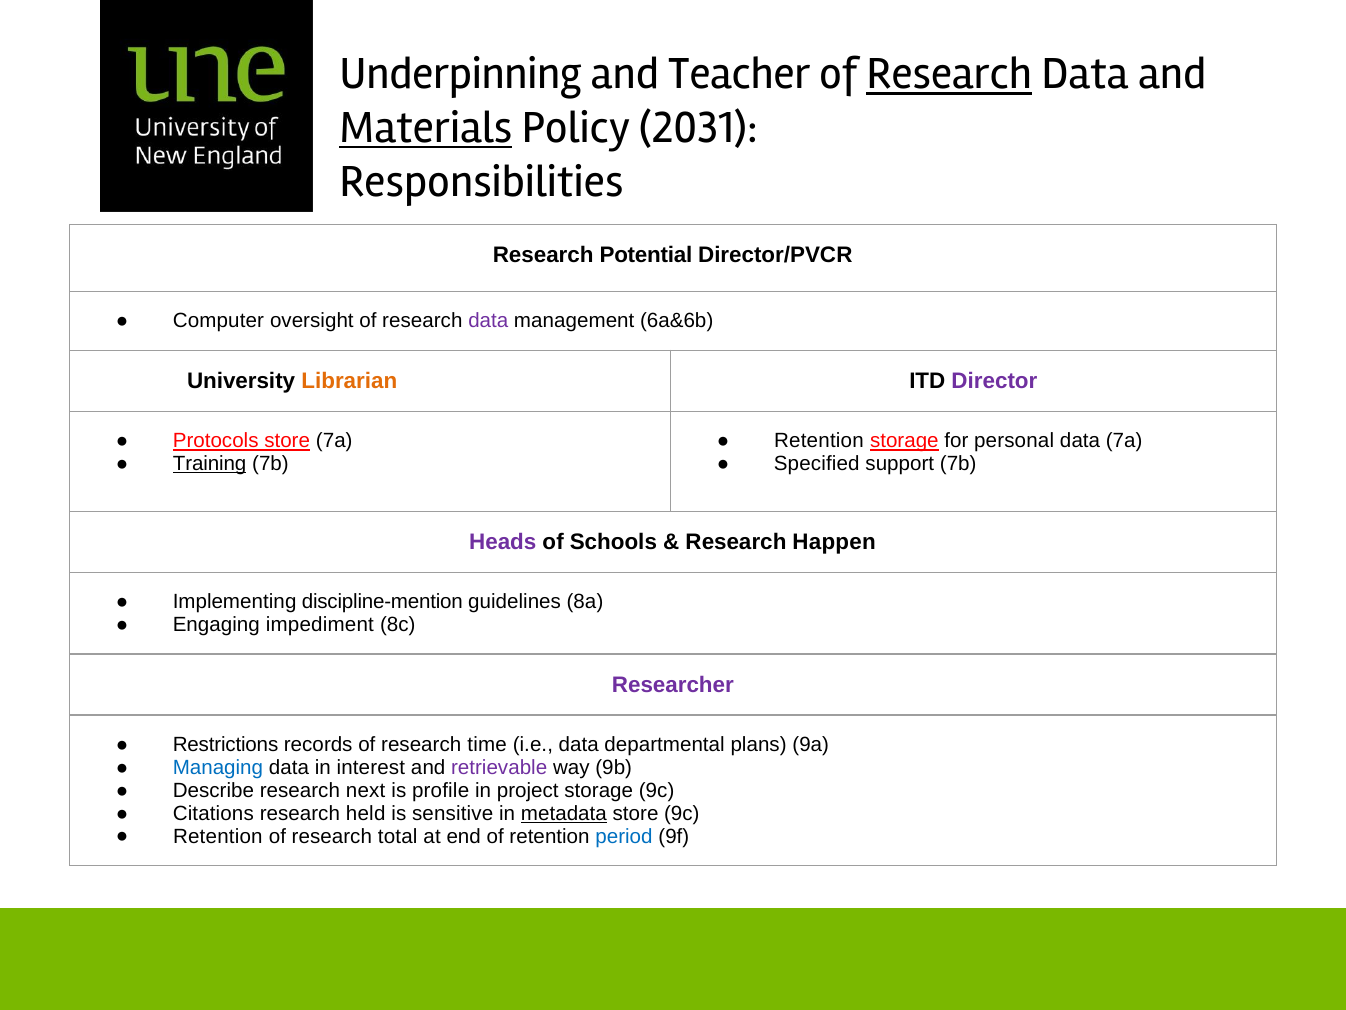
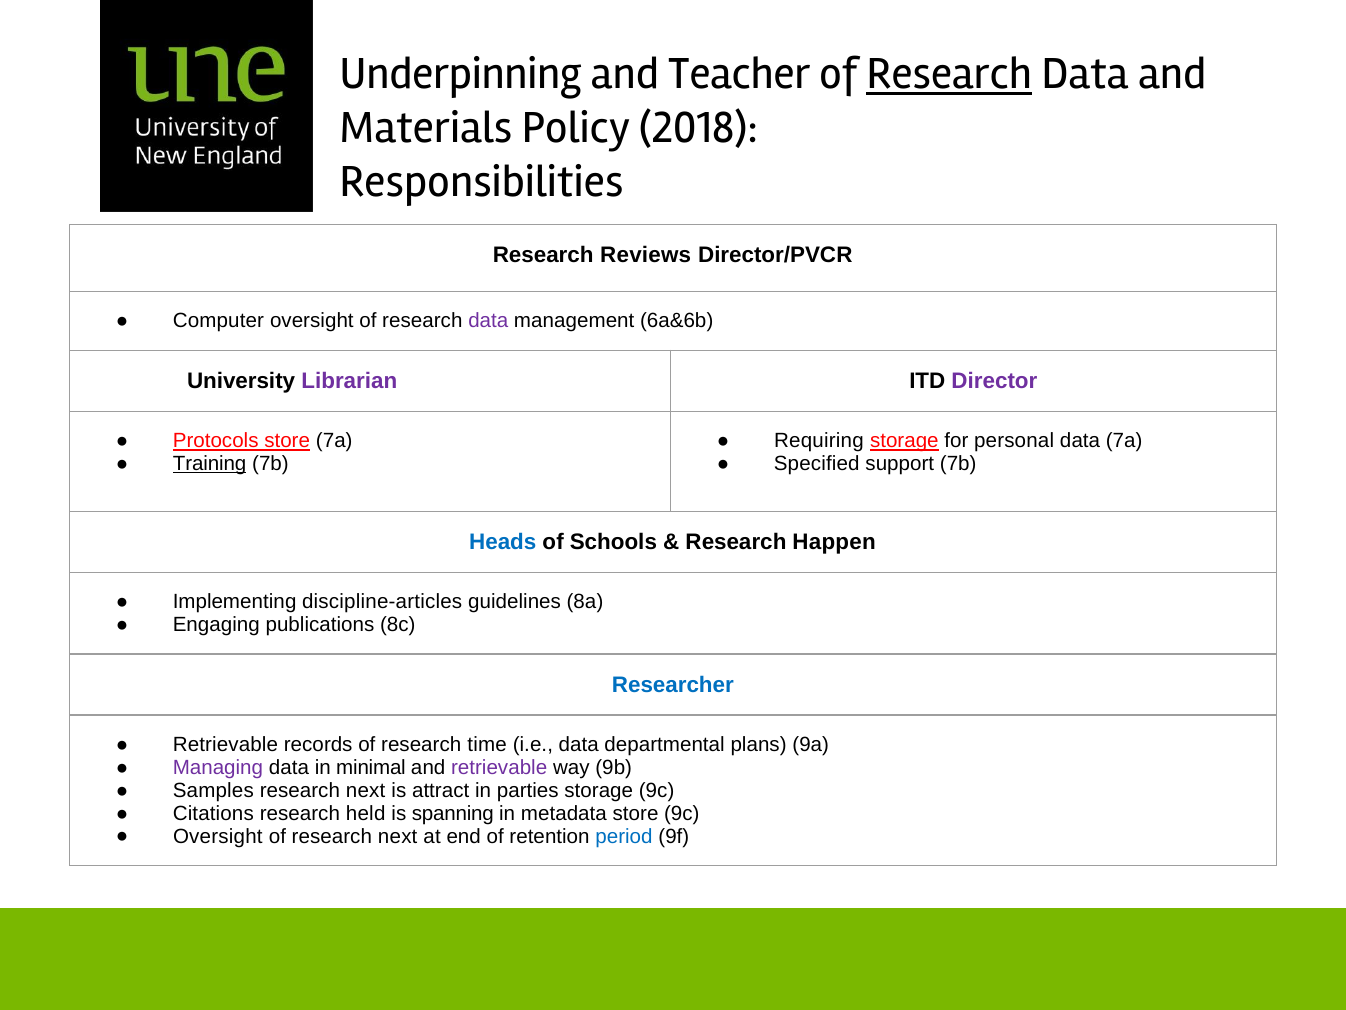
Materials underline: present -> none (426, 128)
2031: 2031 -> 2018 (699, 128)
Potential: Potential -> Reviews (646, 255)
Librarian colour: orange -> purple (349, 381)
Retention: Retention -> Requiring (819, 441)
Heads colour: purple -> blue (503, 542)
discipline-mention: discipline-mention -> discipline-articles (382, 602)
impediment: impediment -> publications (320, 625)
Researcher colour: purple -> blue (673, 685)
Restrictions: Restrictions -> Retrievable (225, 744)
Managing colour: blue -> purple (218, 767)
interest: interest -> minimal (371, 767)
Describe: Describe -> Samples (213, 790)
profile: profile -> attract (441, 790)
project: project -> parties (528, 790)
sensitive: sensitive -> spanning (453, 813)
metadata underline: present -> none (564, 813)
Retention: Retention -> Oversight (218, 836)
of research total: total -> next (398, 836)
